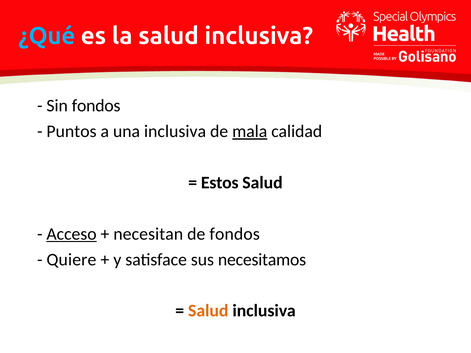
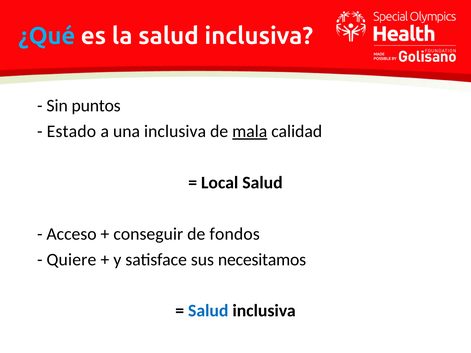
Sin fondos: fondos -> puntos (96, 106)
Puntos: Puntos -> Estado (71, 131)
Estos: Estos -> Local (220, 183)
Acceso underline: present -> none (72, 234)
necesitan: necesitan -> conseguir (148, 234)
Salud colour: orange -> blue (208, 311)
